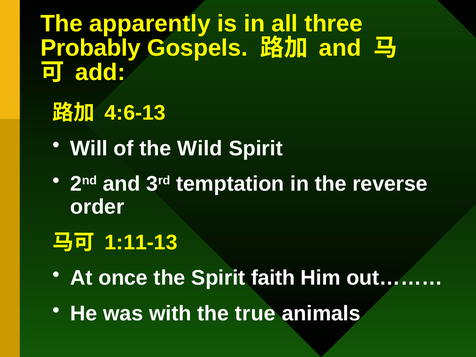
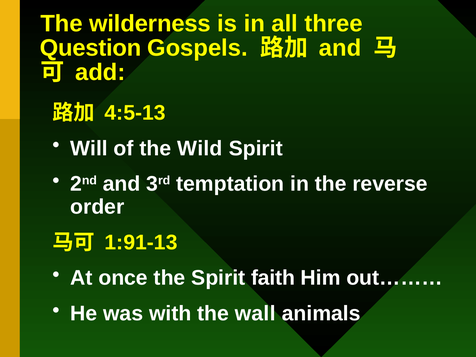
apparently: apparently -> wilderness (150, 24)
Probably: Probably -> Question (91, 48)
4:6-13: 4:6-13 -> 4:5-13 (135, 113)
1:11-13: 1:11-13 -> 1:91-13 (141, 242)
true: true -> wall (255, 313)
